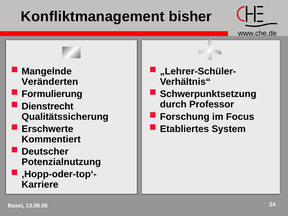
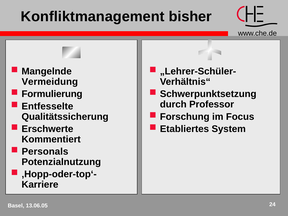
Veränderten: Veränderten -> Vermeidung (50, 82)
Dienstrecht: Dienstrecht -> Entfesselte (47, 106)
Deutscher: Deutscher -> Personals (45, 152)
